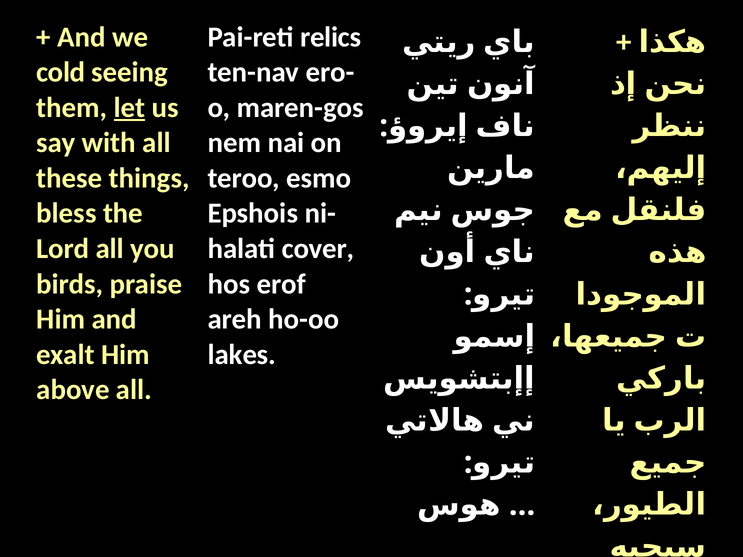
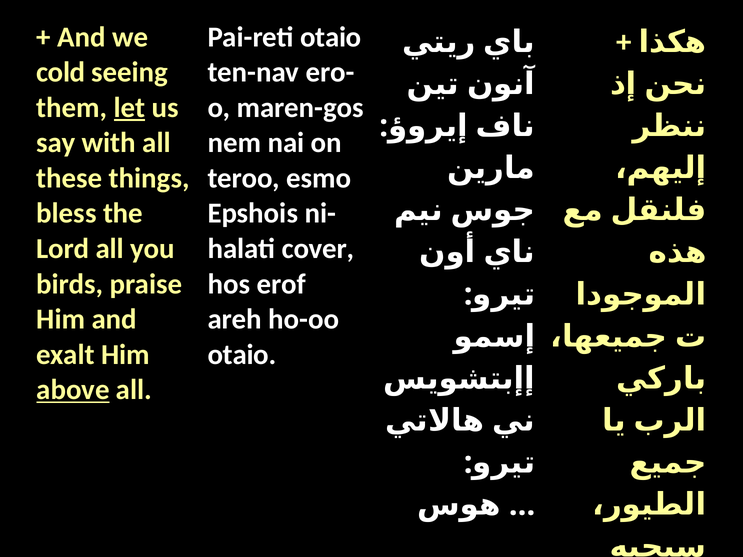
Pai-reti relics: relics -> otaio (331, 37)
lakes: lakes -> otaio (242, 355)
above underline: none -> present (73, 390)
